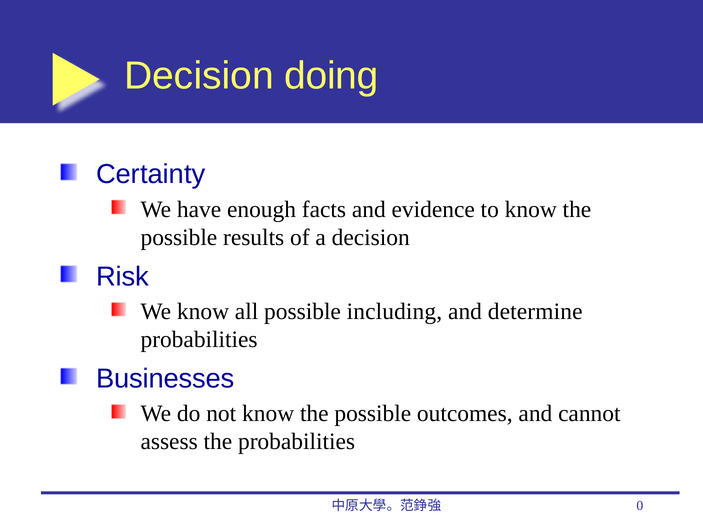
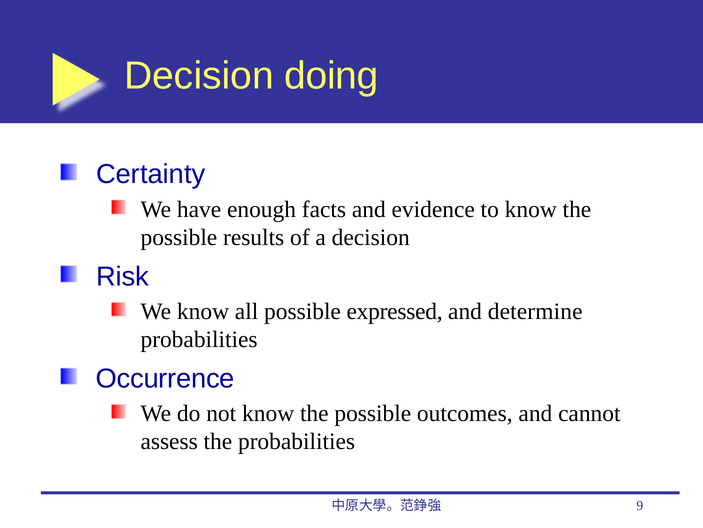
including: including -> expressed (395, 311)
Businesses: Businesses -> Occurrence (165, 378)
0: 0 -> 9 (640, 505)
